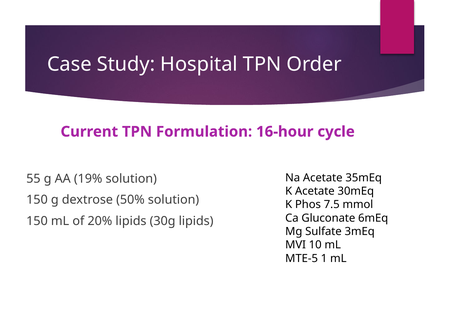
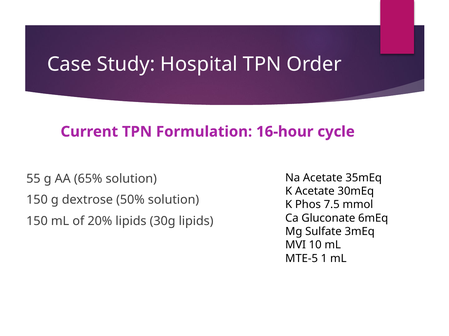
19%: 19% -> 65% (88, 179)
